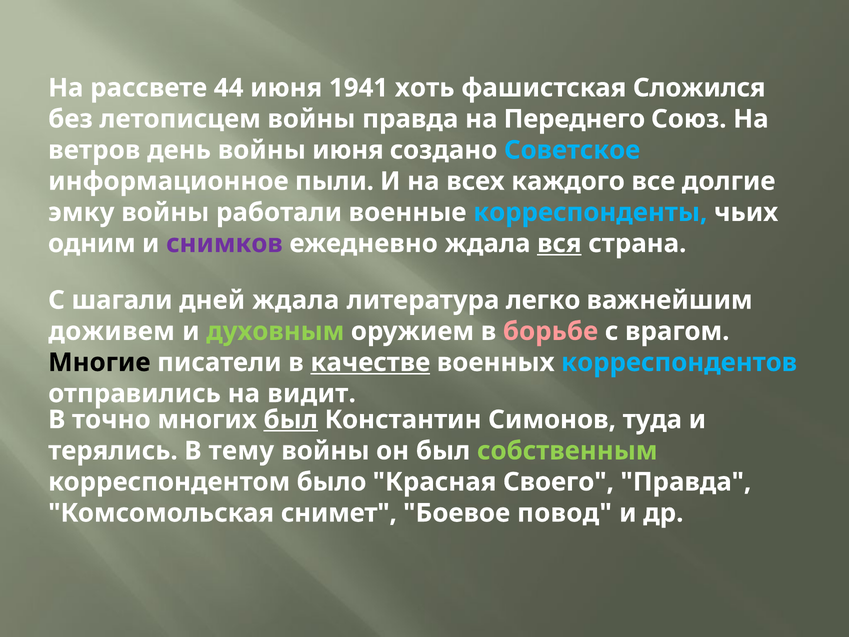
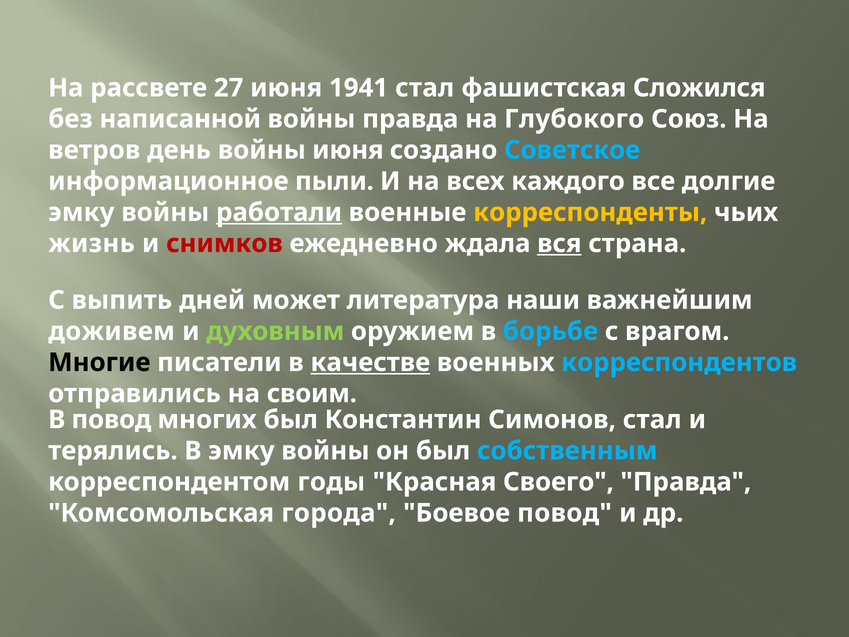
44: 44 -> 27 (229, 88)
1941 хоть: хоть -> стал (425, 88)
летописцем: летописцем -> написанной (180, 119)
Переднего: Переднего -> Глубокого (574, 119)
работали underline: none -> present (279, 212)
корреспонденты colour: light blue -> yellow (590, 212)
одним: одним -> жизнь (92, 243)
снимков colour: purple -> red (224, 243)
шагали: шагали -> выпить (122, 300)
дней ждала: ждала -> может (296, 300)
легко: легко -> наши (543, 300)
борьбе colour: pink -> light blue (551, 331)
видит: видит -> своим (312, 393)
В точно: точно -> повод (111, 420)
был underline: present -> none (291, 420)
Симонов туда: туда -> стал (652, 420)
В тему: тему -> эмку (241, 451)
собственным colour: light green -> light blue (567, 451)
было: было -> годы (331, 482)
снимет: снимет -> города (339, 513)
